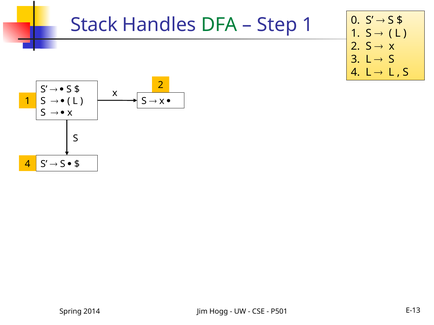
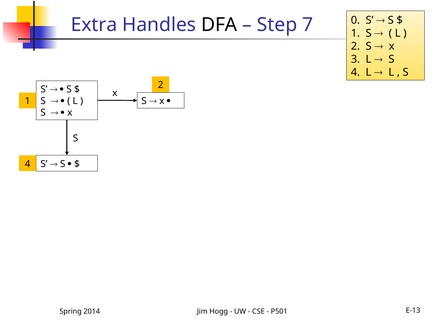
Stack: Stack -> Extra (94, 25)
DFA colour: green -> black (219, 25)
Step 1: 1 -> 7 (308, 25)
